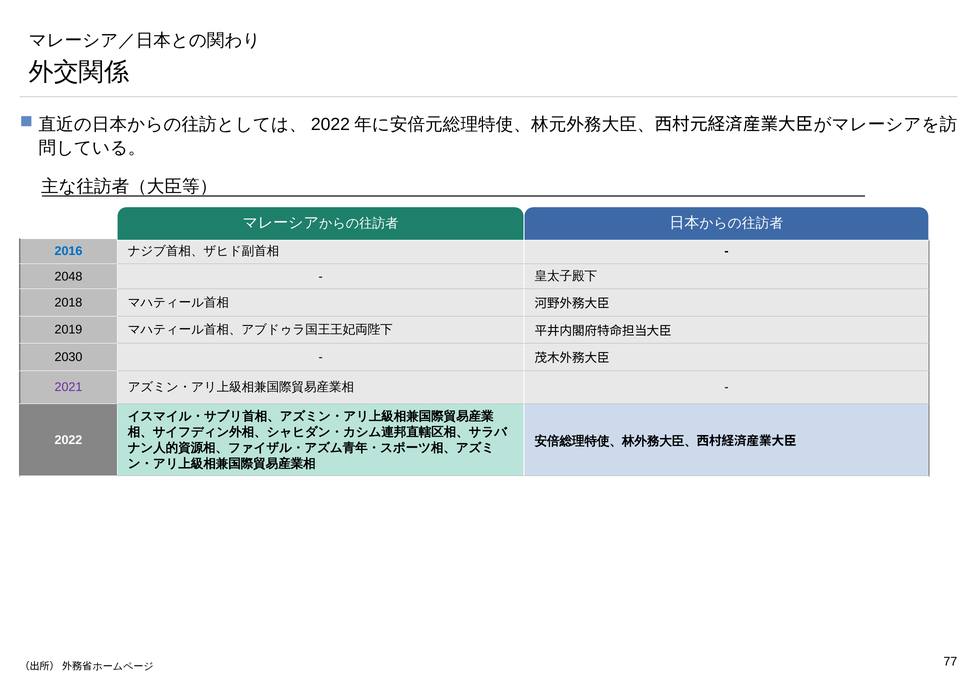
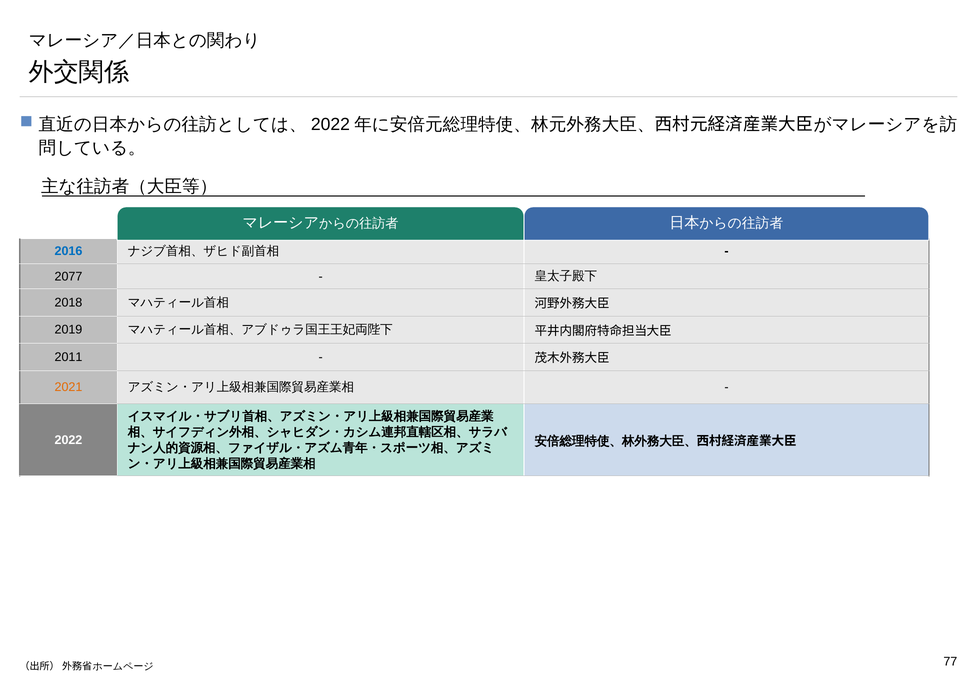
2048: 2048 -> 2077 (68, 277)
2030: 2030 -> 2011 (68, 357)
2021 colour: purple -> orange (68, 387)
